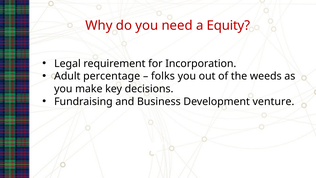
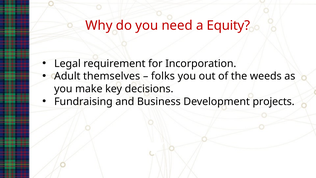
percentage: percentage -> themselves (112, 76)
venture: venture -> projects (274, 101)
